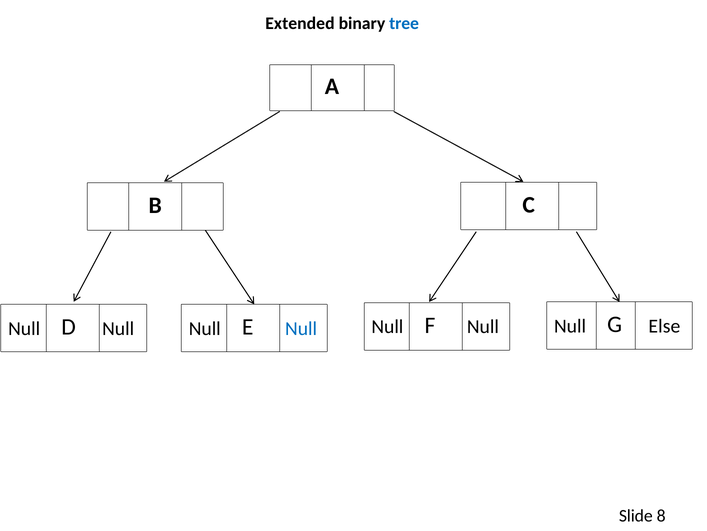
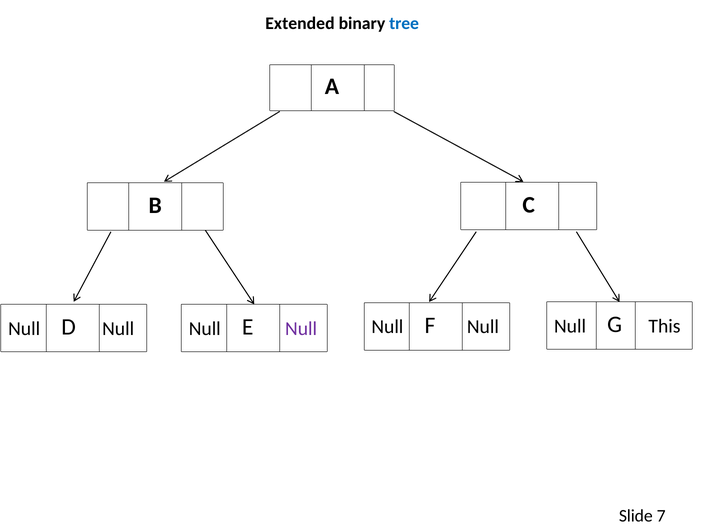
Null colour: blue -> purple (301, 328)
Else: Else -> This (664, 326)
8: 8 -> 7 (661, 515)
